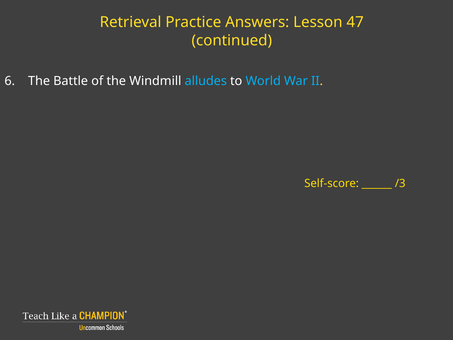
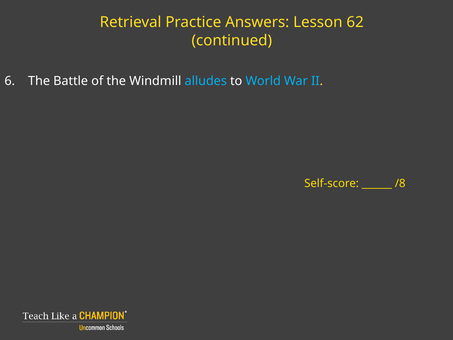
47: 47 -> 62 (355, 22)
/3: /3 -> /8 (400, 183)
